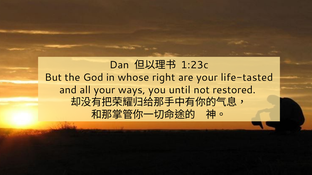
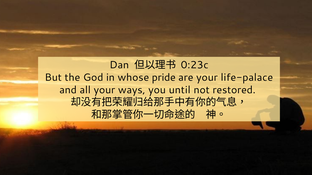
1:23c: 1:23c -> 0:23c (195, 65)
right: right -> pride (164, 78)
life-tasted: life-tasted -> life-palace (247, 78)
